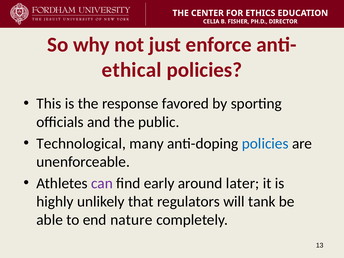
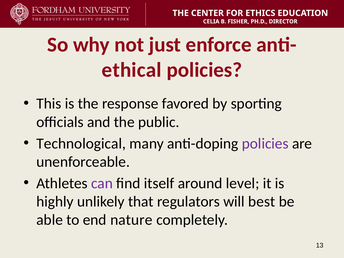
policies colour: blue -> purple (265, 143)
early: early -> itself (159, 183)
later: later -> level (243, 183)
tank: tank -> best (262, 202)
